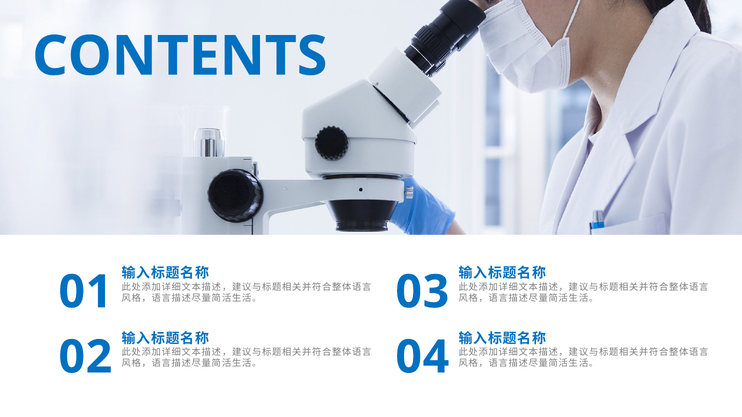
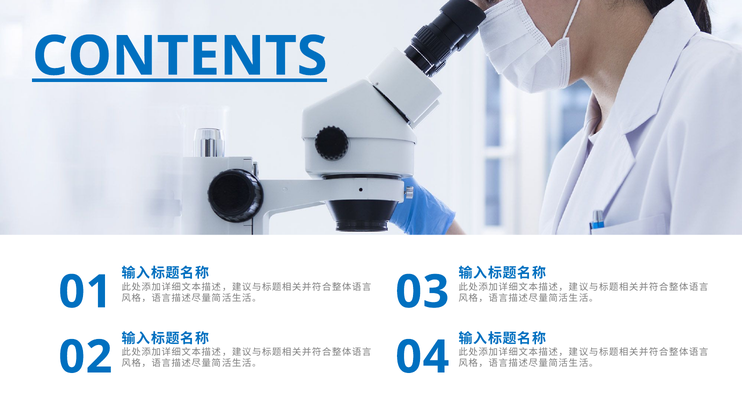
CONTENTS underline: none -> present (180, 56)
